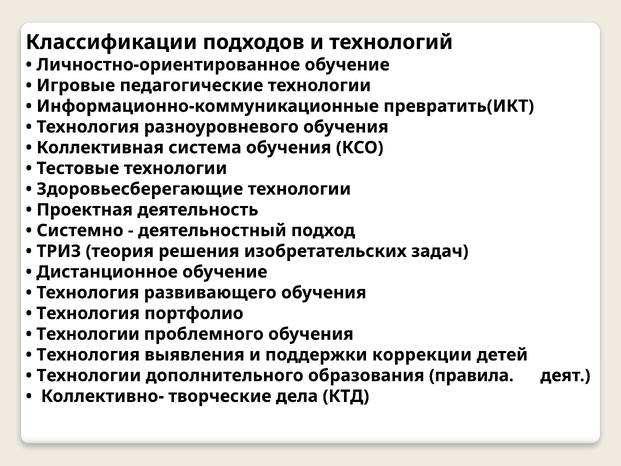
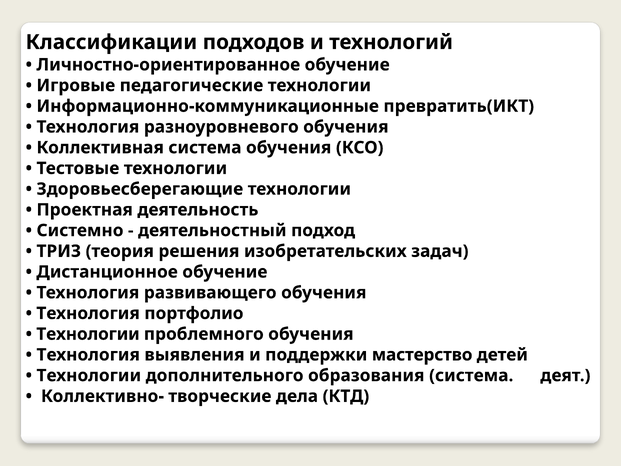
коррекции: коррекции -> мастерство (422, 355)
образования правила: правила -> система (471, 375)
